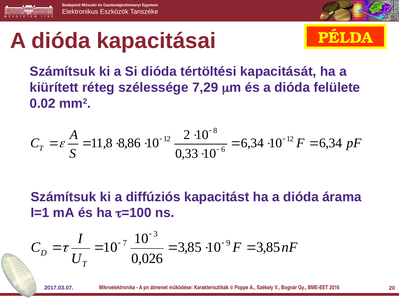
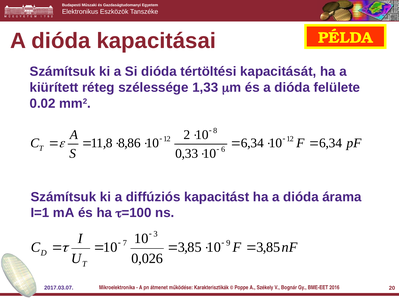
7,29: 7,29 -> 1,33 (205, 88)
